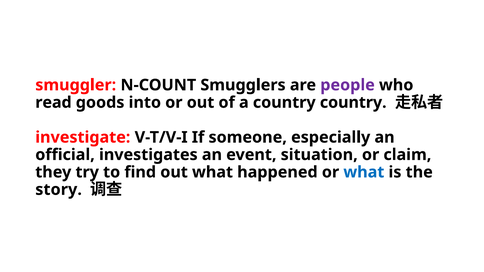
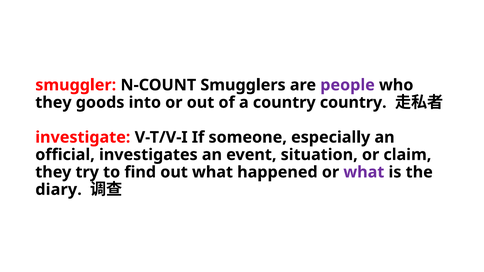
read: read -> they (53, 103)
what colour: blue -> purple (364, 172)
story: story -> diary (59, 190)
